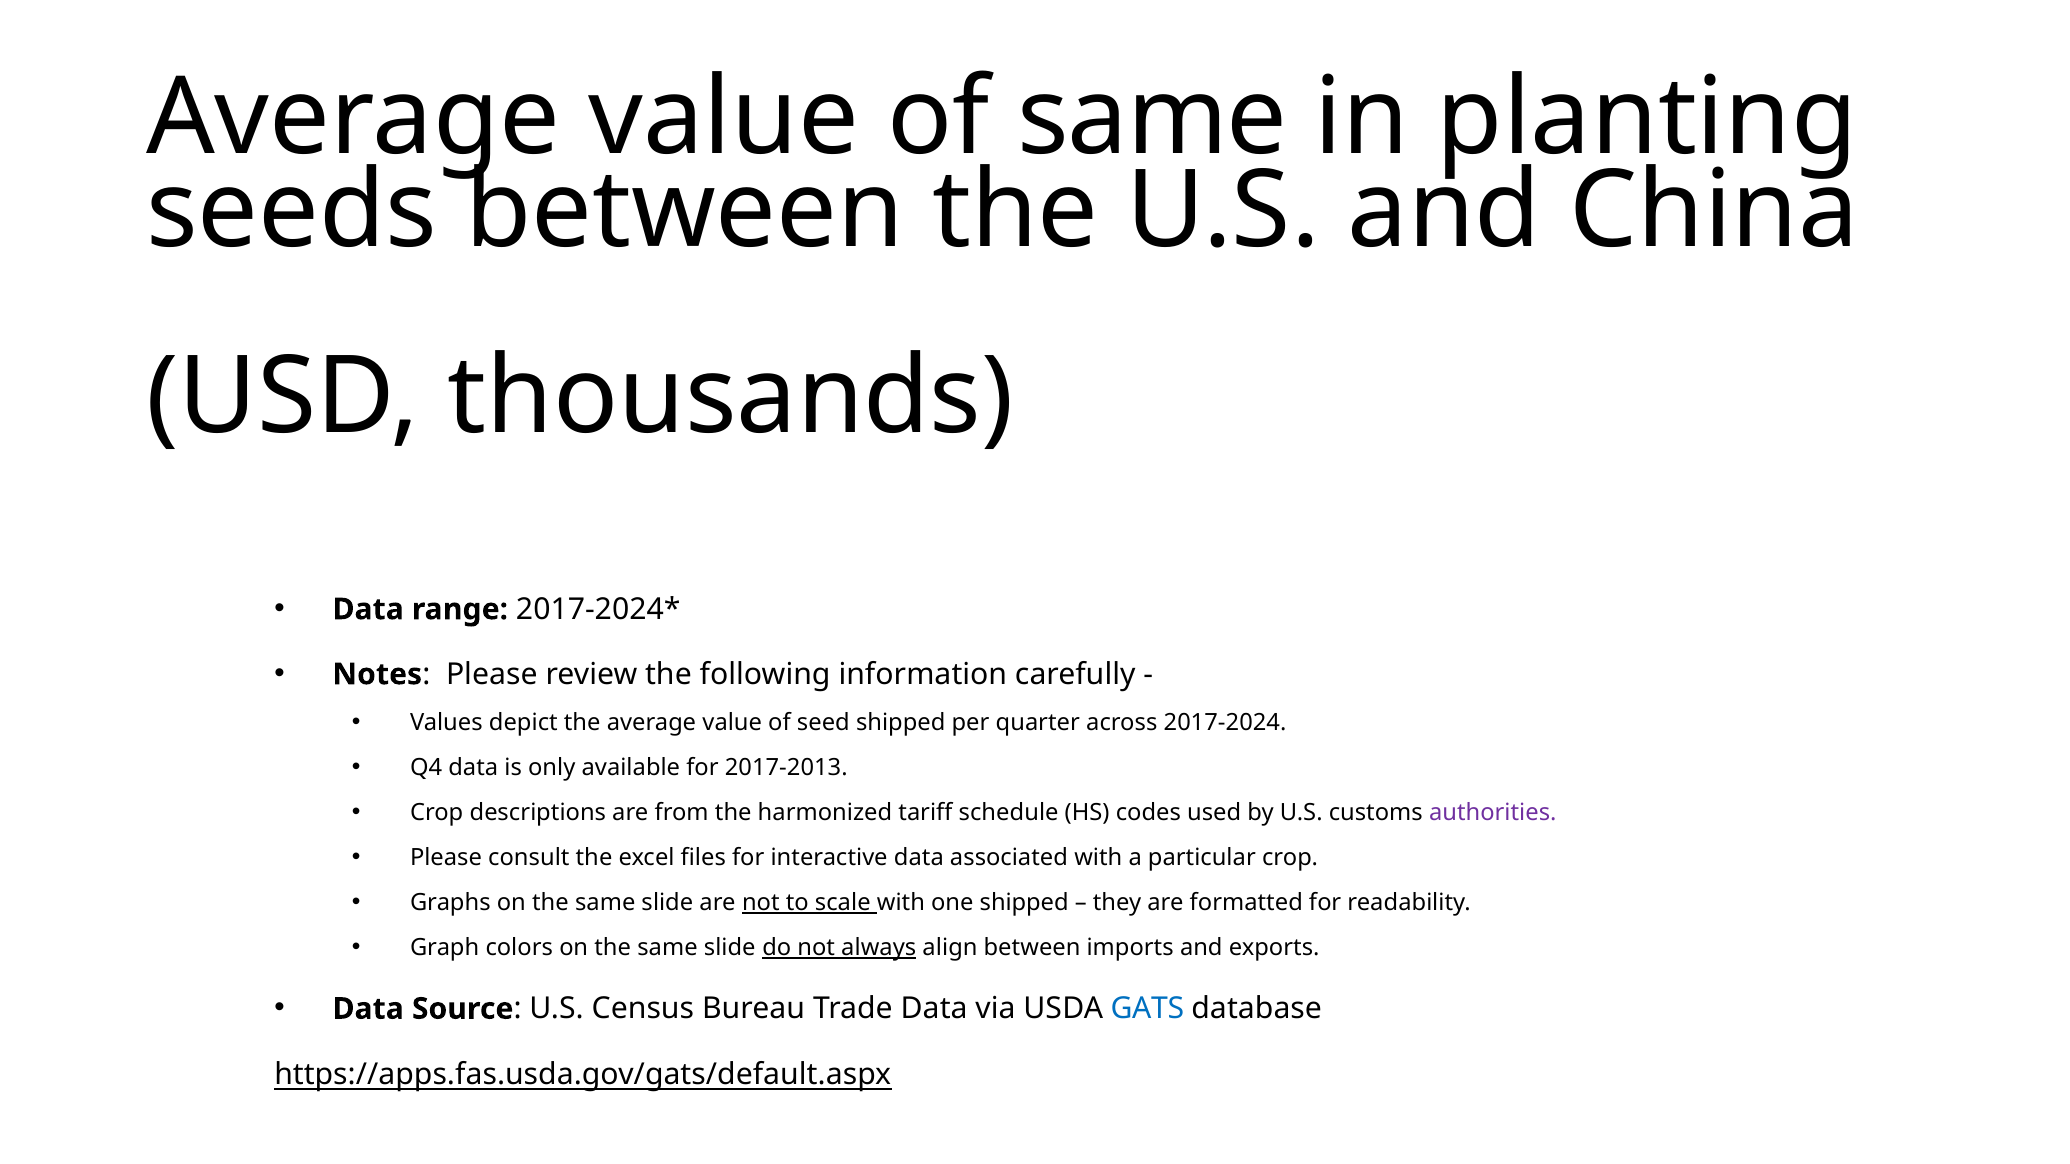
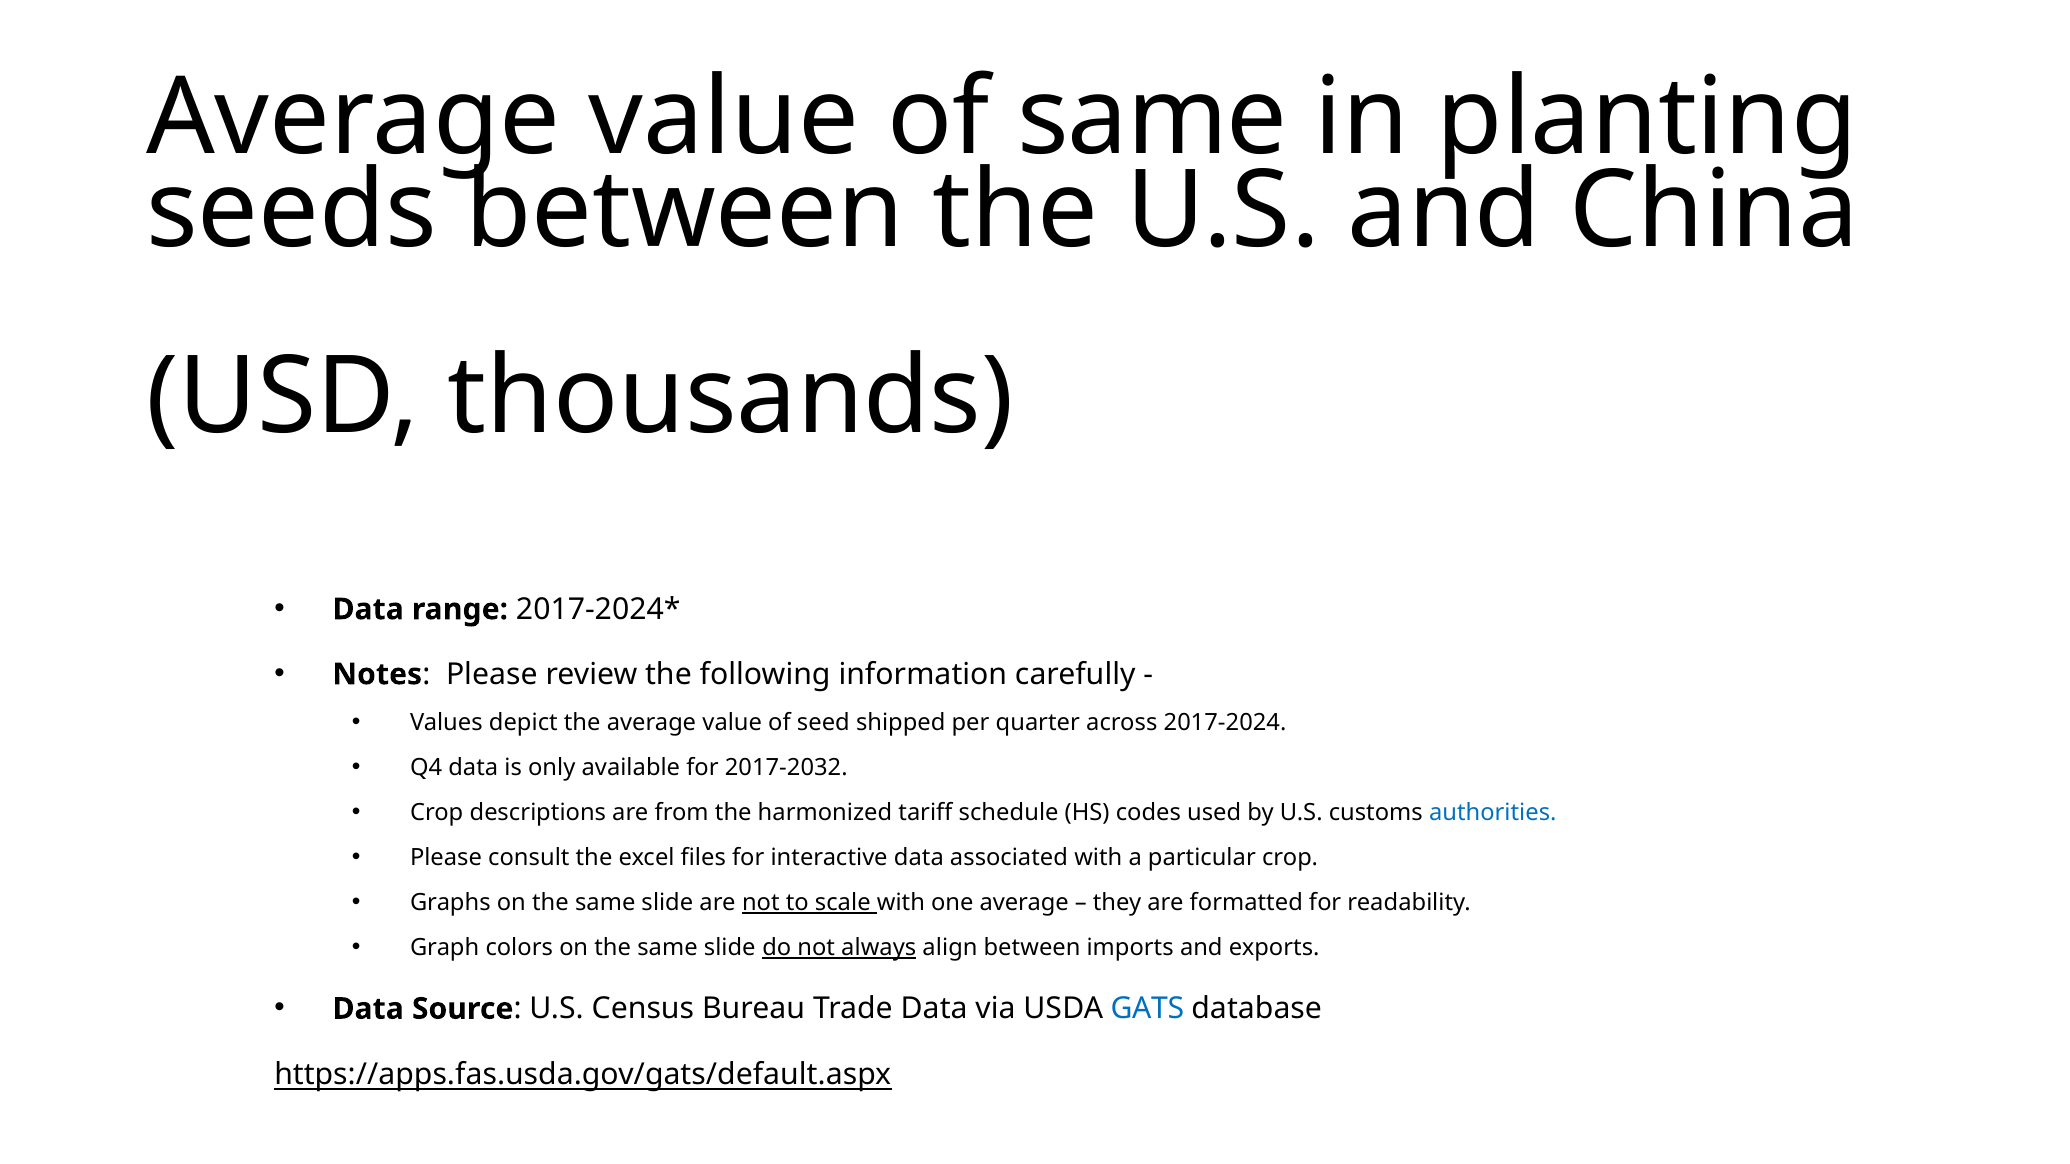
2017-2013: 2017-2013 -> 2017-2032 (786, 768)
authorities colour: purple -> blue (1493, 813)
one shipped: shipped -> average (1024, 903)
